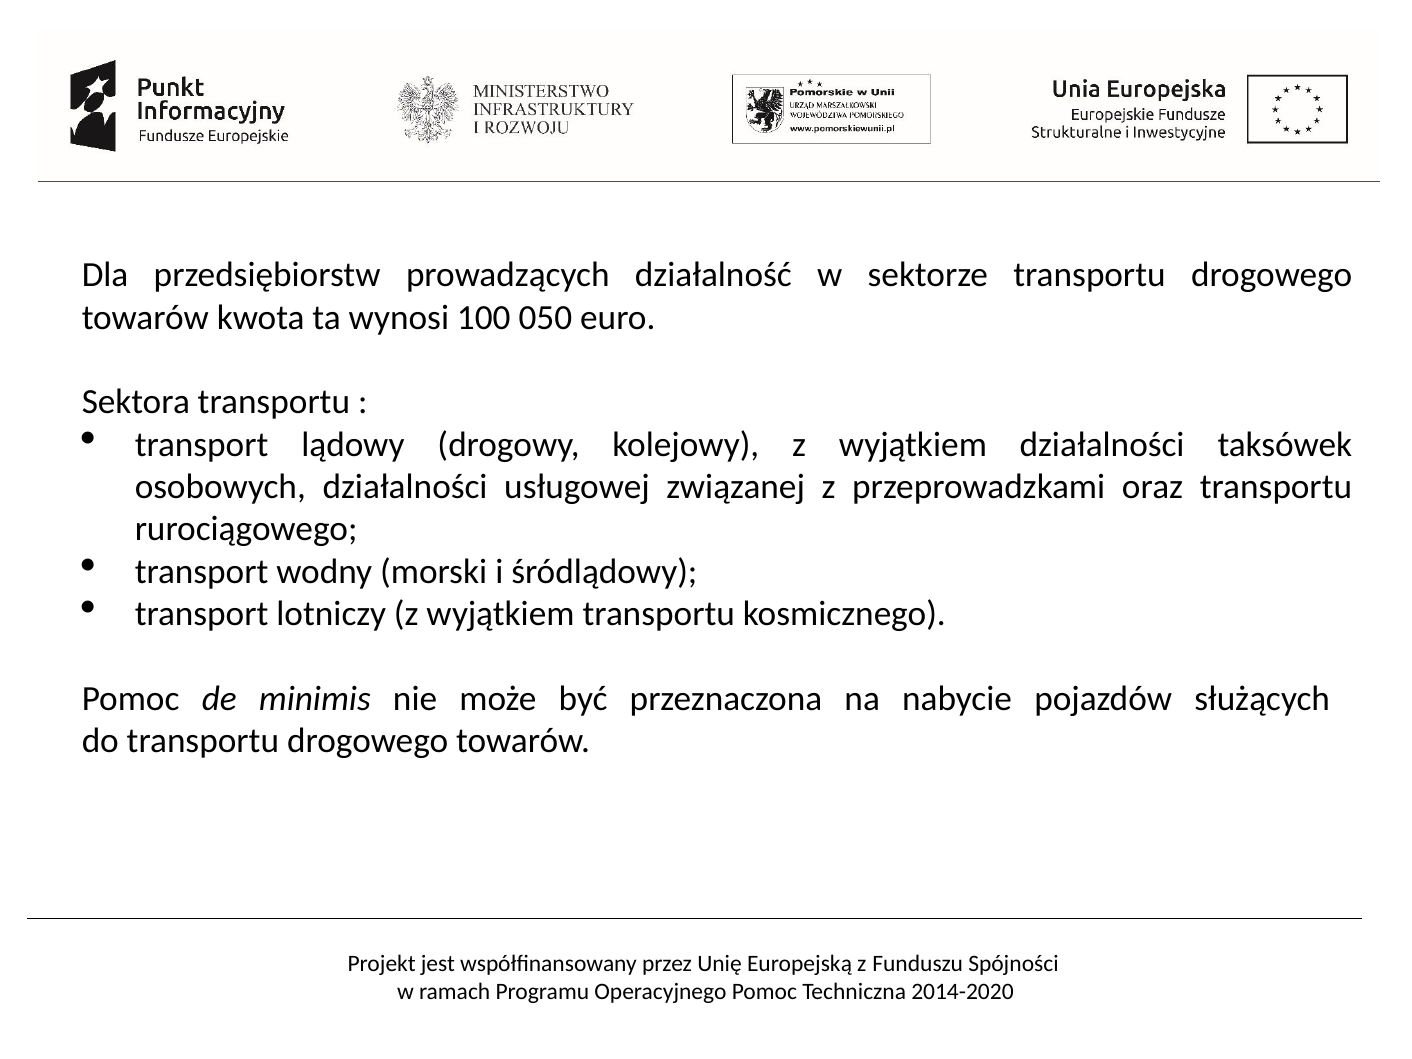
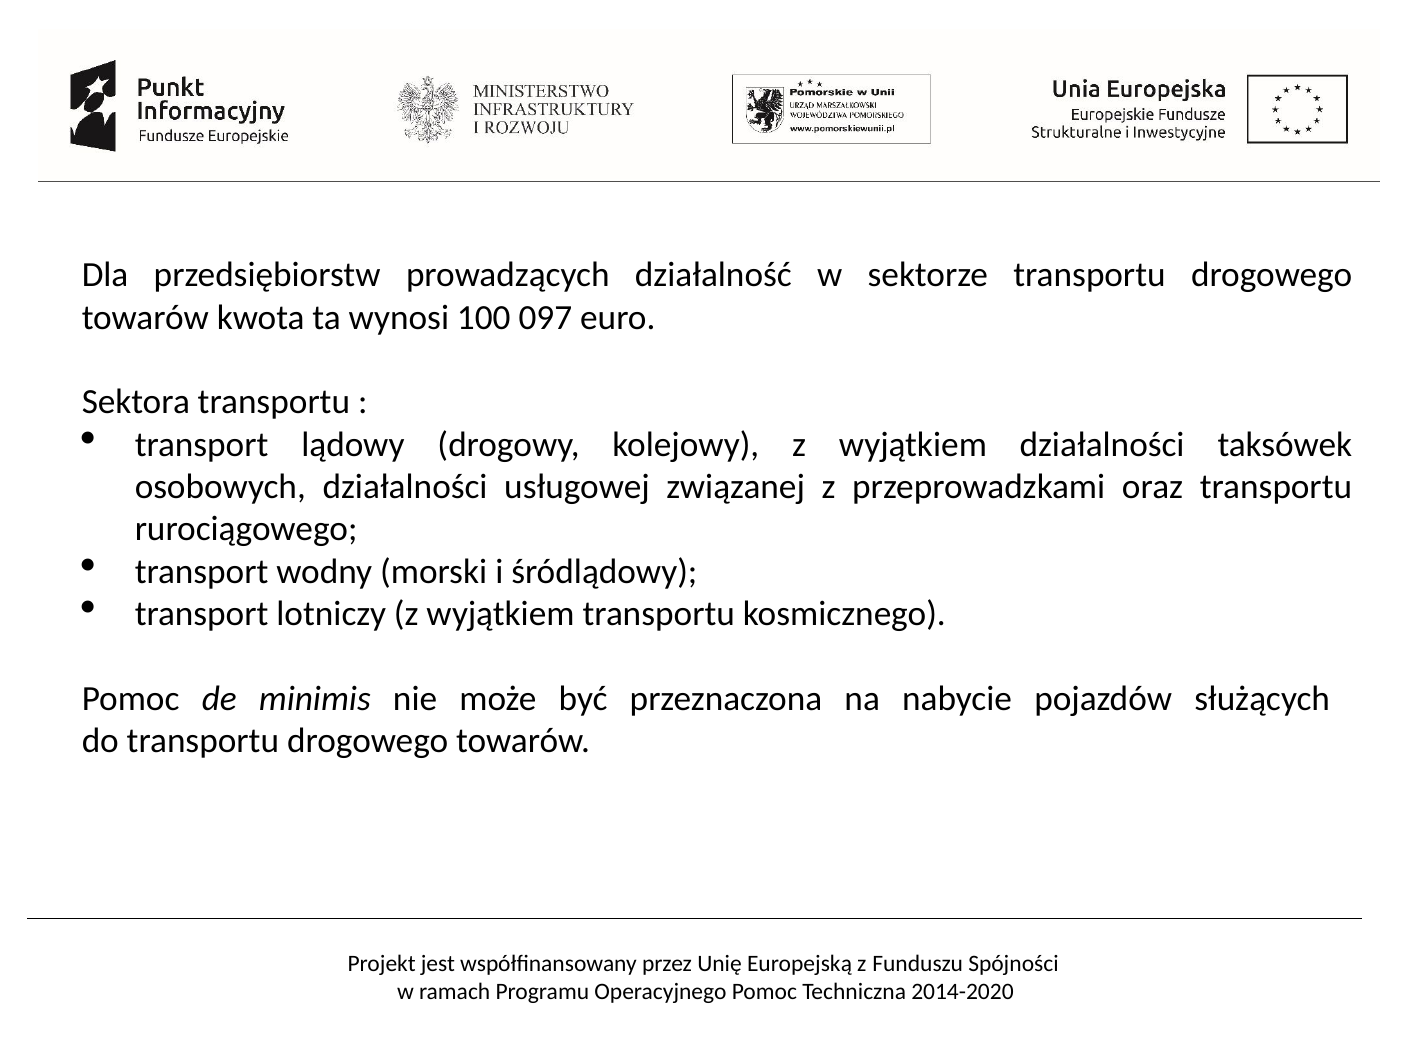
050: 050 -> 097 (545, 317)
